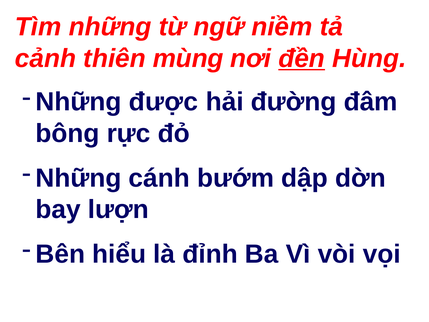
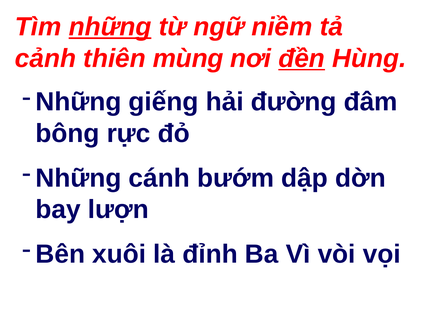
những underline: none -> present (110, 27)
được: được -> giếng (164, 102)
hiểu: hiểu -> xuôi (119, 254)
